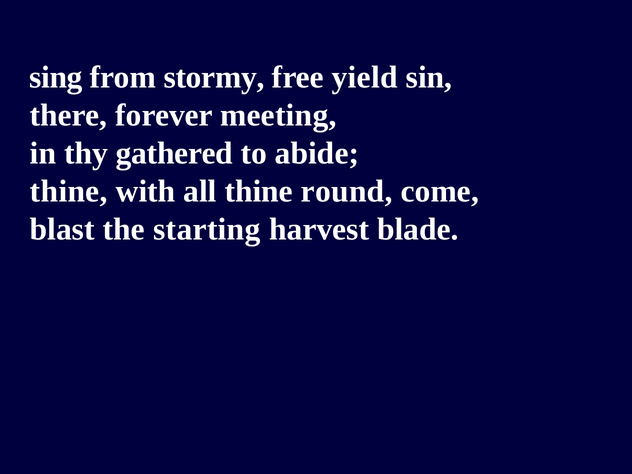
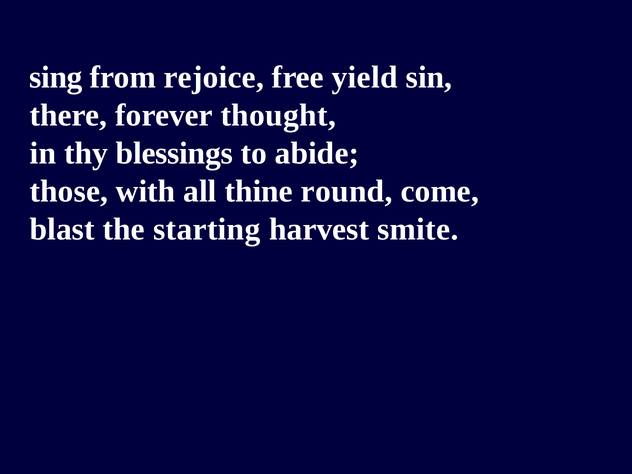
stormy: stormy -> rejoice (214, 77)
meeting: meeting -> thought (278, 115)
gathered: gathered -> blessings (174, 153)
thine: thine -> those (69, 191)
blade: blade -> smite (418, 229)
